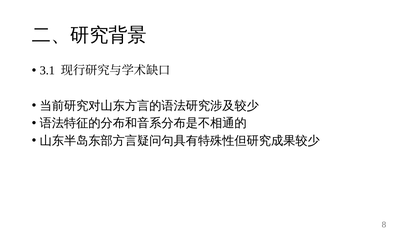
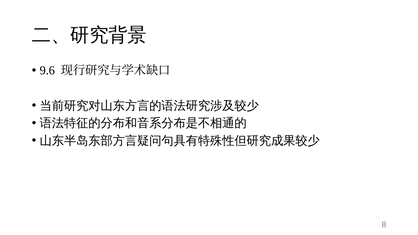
3.1: 3.1 -> 9.6 (47, 71)
